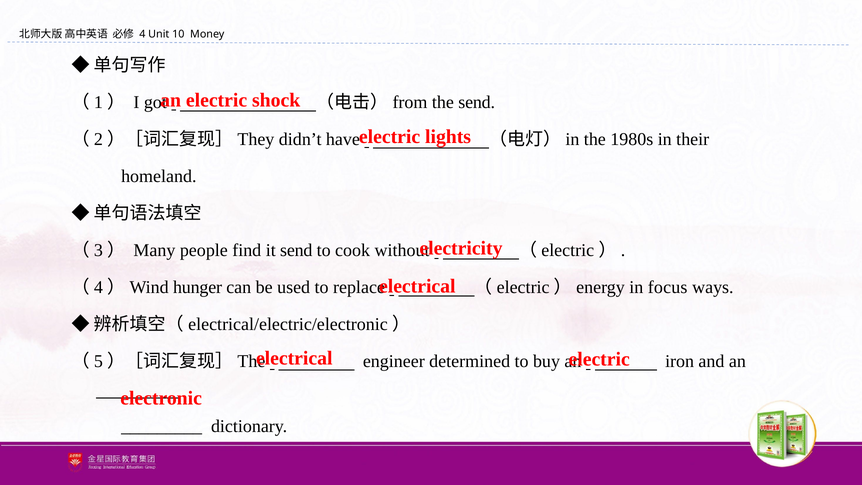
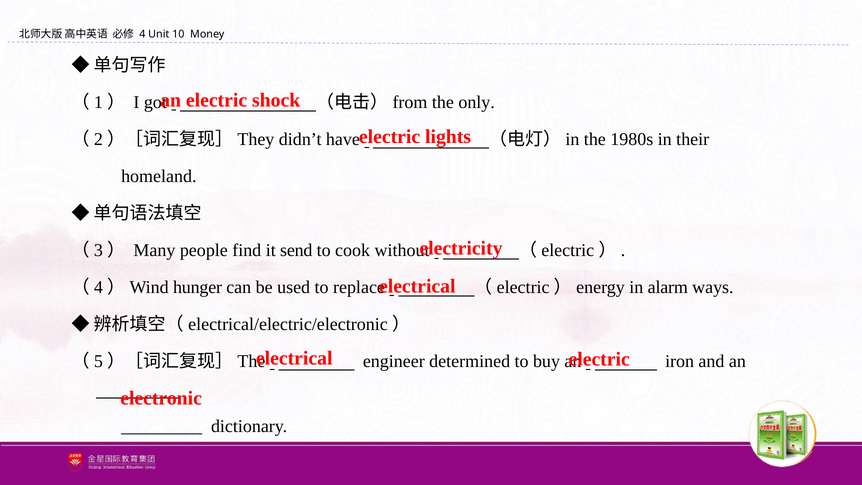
the send: send -> only (477, 102)
focus: focus -> alarm (668, 287)
